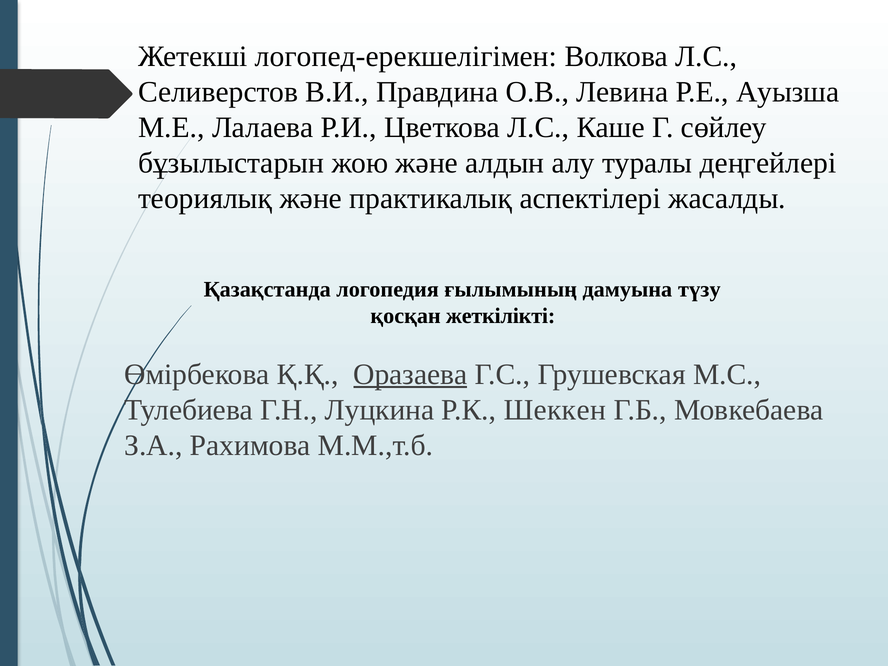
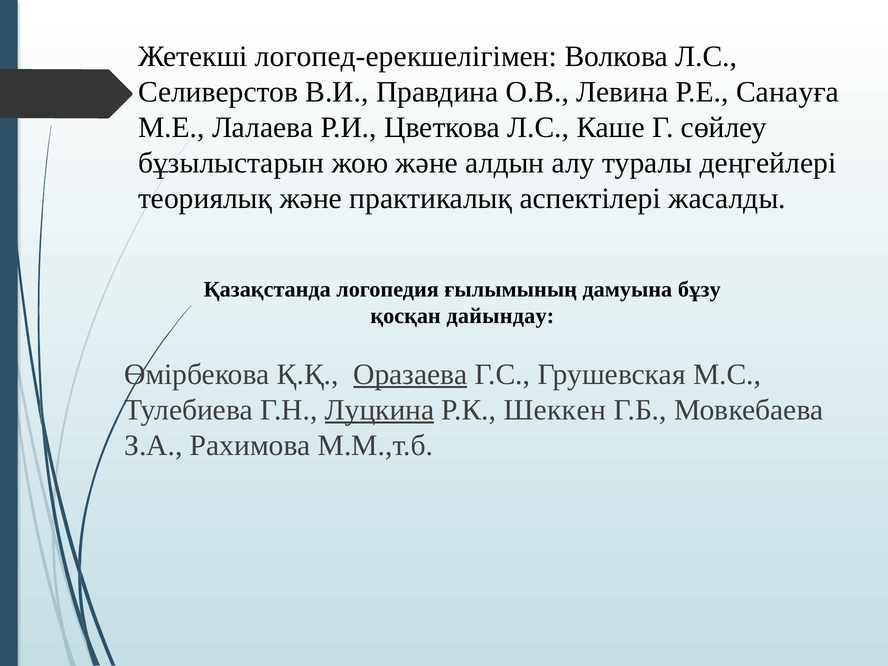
Ауызша: Ауызша -> Санауға (788, 92)
түзу: түзу -> бұзу (699, 289)
жеткілікті: жеткілікті -> дайындау (500, 316)
Луцкина underline: none -> present (380, 410)
